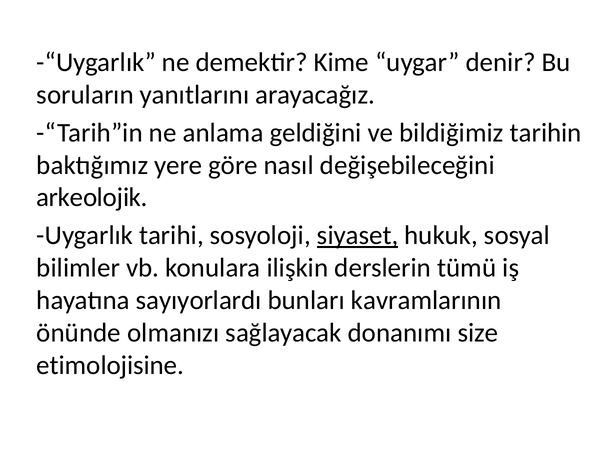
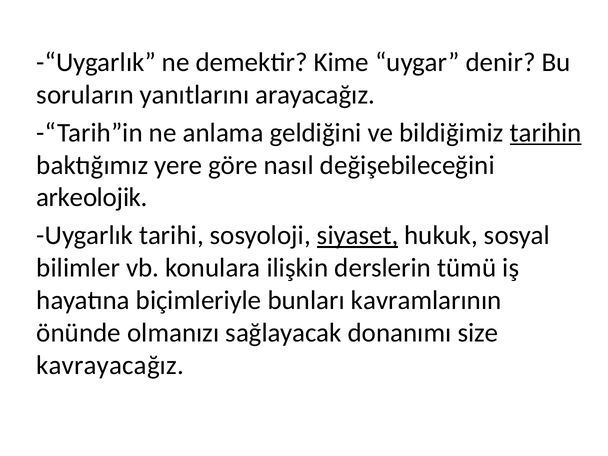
tarihin underline: none -> present (546, 133)
sayıyorlardı: sayıyorlardı -> biçimleriyle (199, 300)
etimolojisine: etimolojisine -> kavrayacağız (110, 365)
